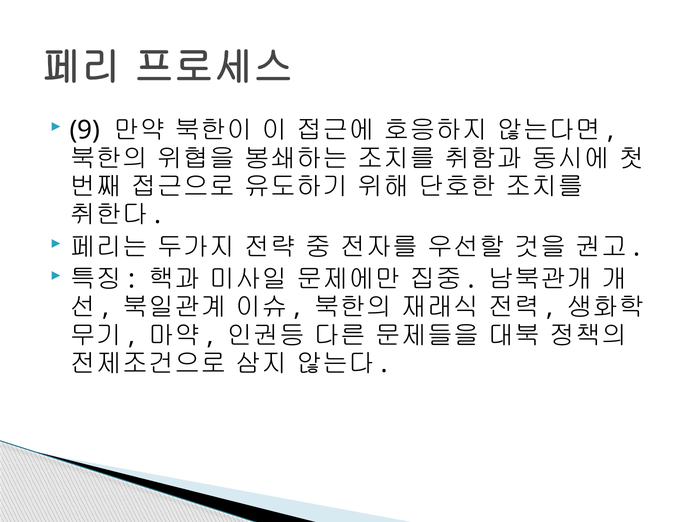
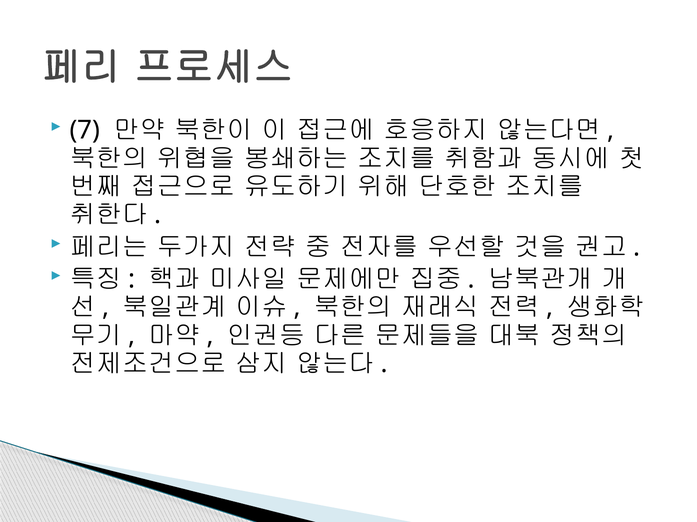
9: 9 -> 7 (85, 130)
